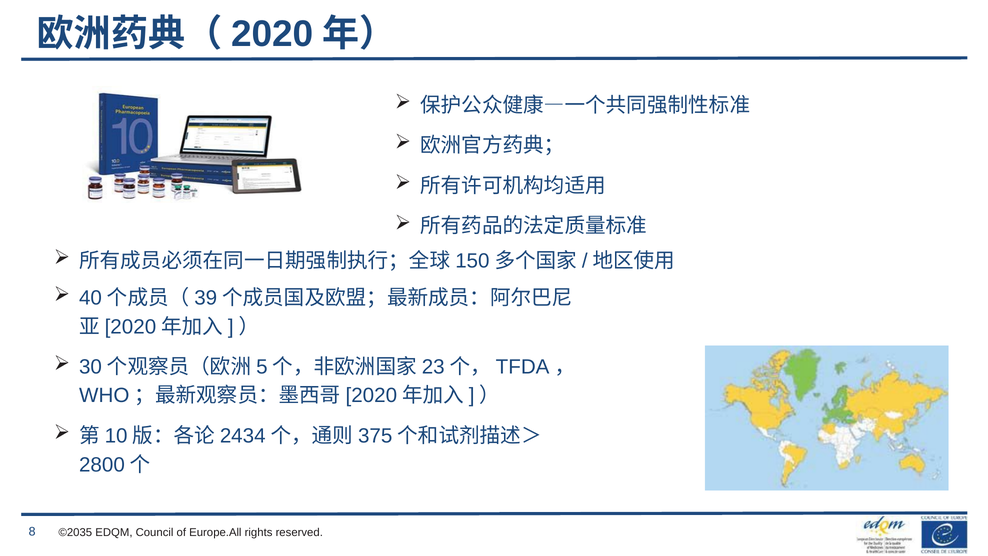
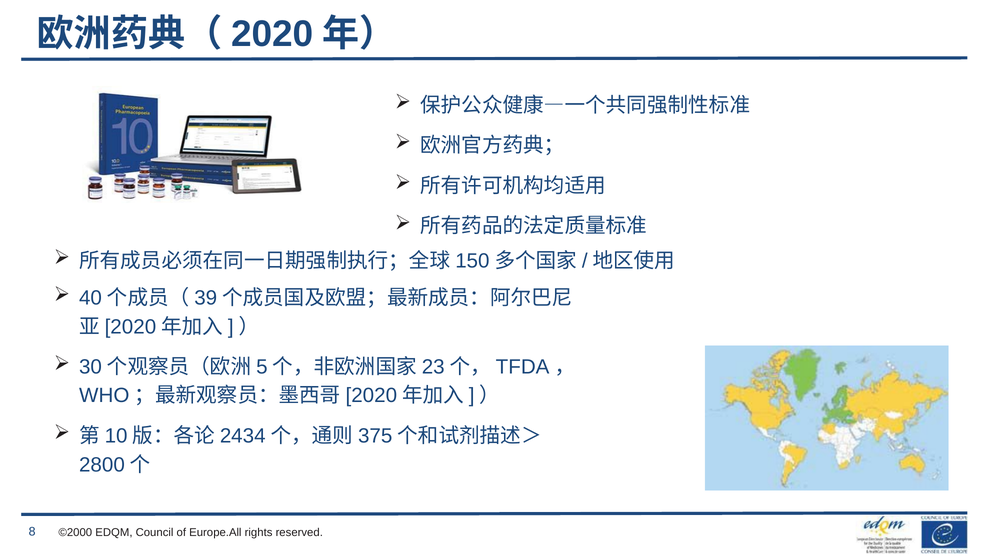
©2035: ©2035 -> ©2000 (75, 532)
